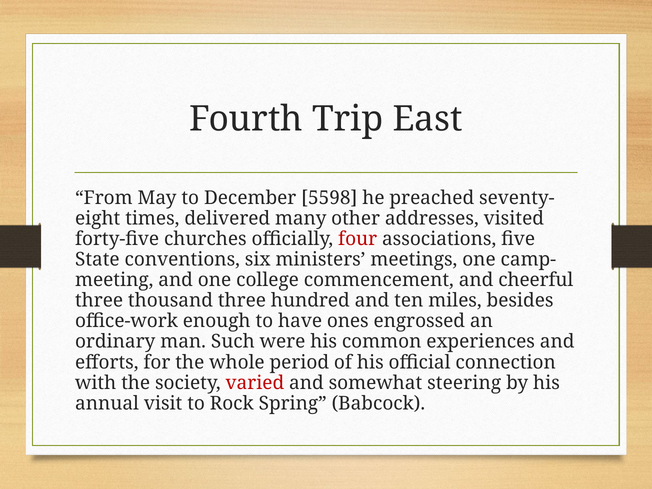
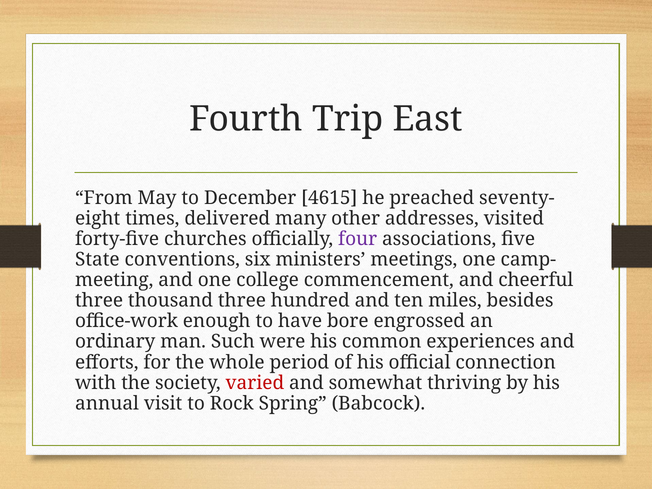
5598: 5598 -> 4615 (329, 198)
four colour: red -> purple (358, 239)
ones: ones -> bore (348, 321)
steering: steering -> thriving (464, 383)
